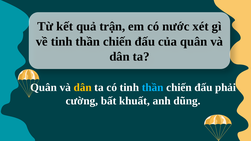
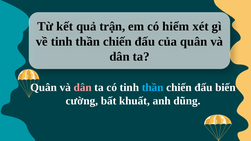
nước: nước -> hiểm (176, 26)
dân colour: yellow -> pink (83, 88)
phải: phải -> biến (225, 88)
